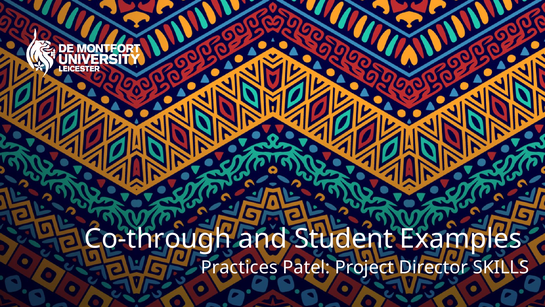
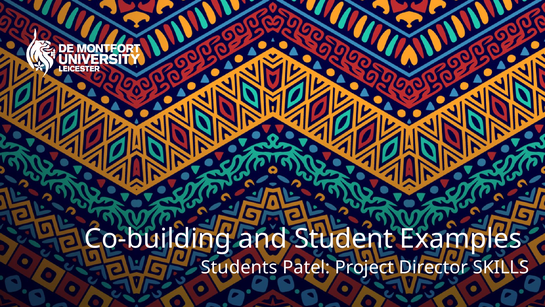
Co-through: Co-through -> Co-building (158, 238)
Practices: Practices -> Students (239, 267)
